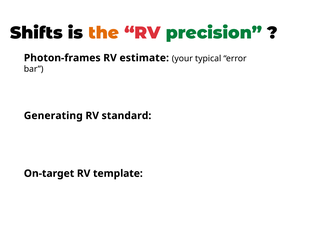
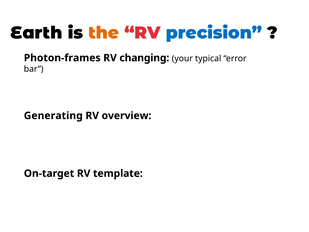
Shifts: Shifts -> Earth (36, 33)
precision colour: green -> blue (214, 33)
estimate: estimate -> changing (144, 58)
standard: standard -> overview (126, 116)
